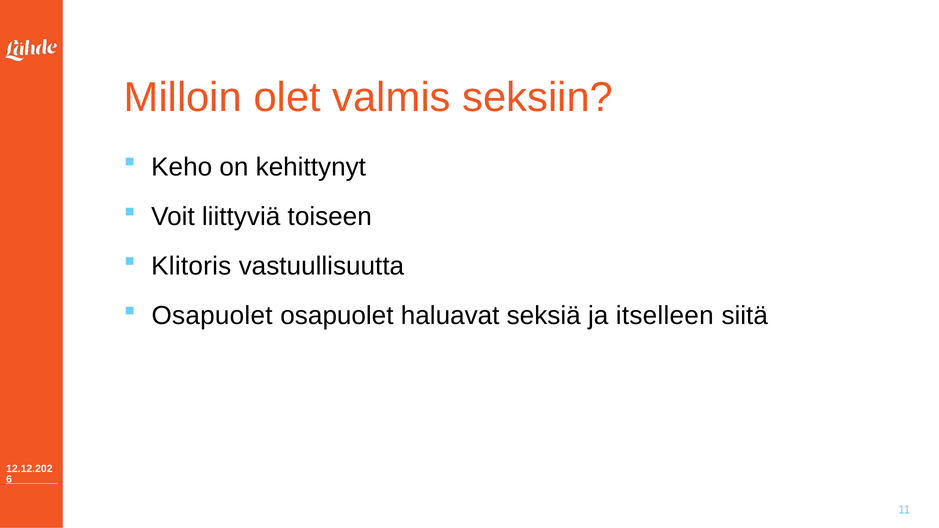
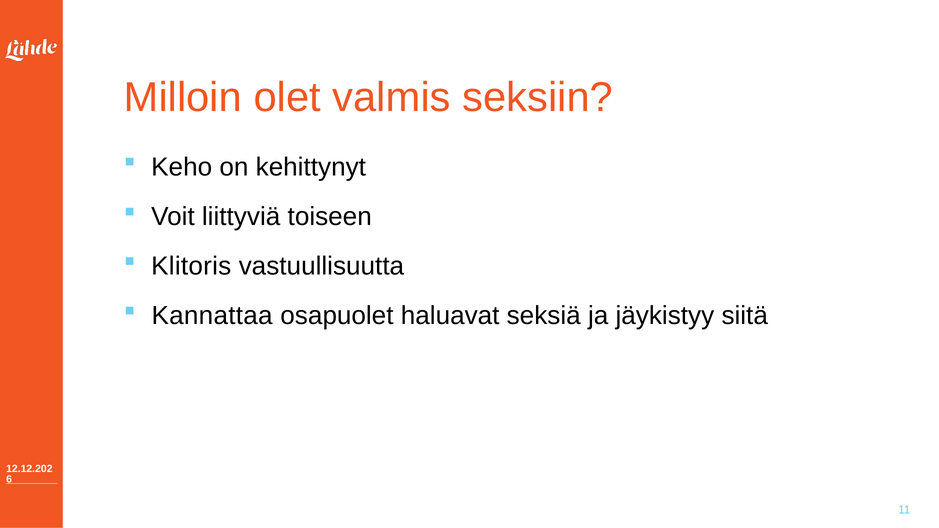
Osapuolet: Osapuolet -> Kannattaa (212, 316)
itselleen: itselleen -> jäykistyy (665, 316)
